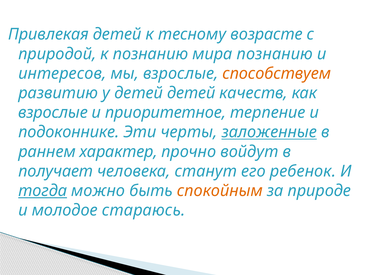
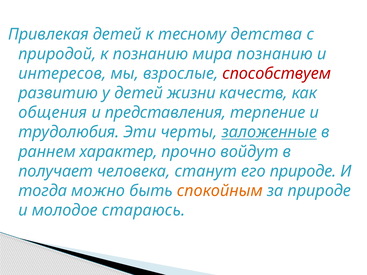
возрасте: возрасте -> детства (266, 34)
способствуем colour: orange -> red (277, 74)
детей детей: детей -> жизни (191, 93)
взрослые: взрослые -> общения (53, 113)
приоритетное: приоритетное -> представления (166, 113)
подоконнике: подоконнике -> трудолюбия (69, 132)
его ребенок: ребенок -> природе (303, 171)
тогда underline: present -> none (43, 191)
